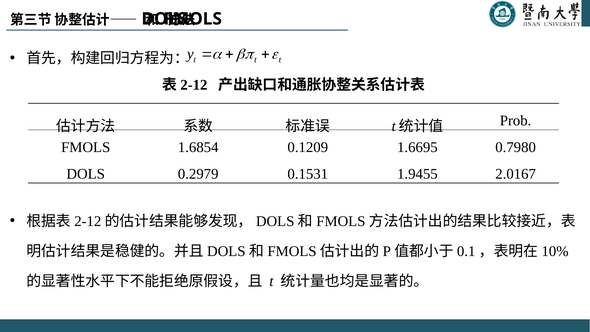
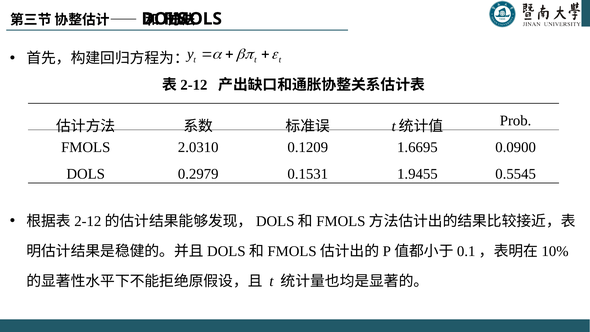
1.6854: 1.6854 -> 2.0310 (198, 147)
0.7980: 0.7980 -> 0.0900 (516, 147)
2.0167: 2.0167 -> 0.5545 (516, 174)
